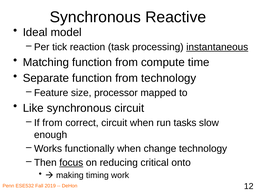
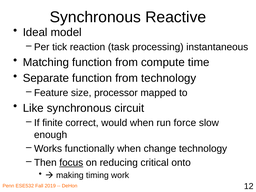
instantaneous underline: present -> none (217, 47)
If from: from -> finite (53, 123)
correct circuit: circuit -> would (114, 123)
tasks: tasks -> force (185, 123)
